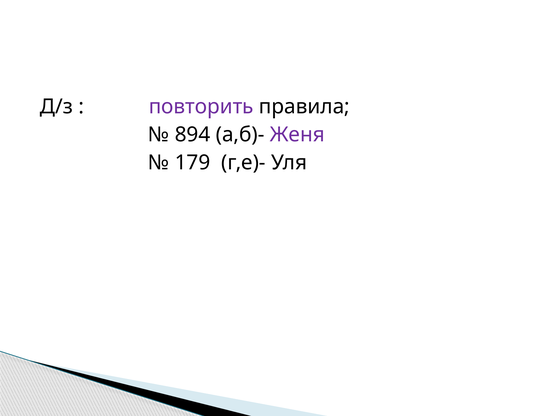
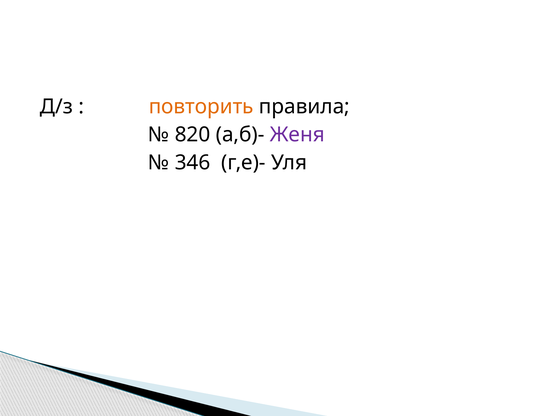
повторить colour: purple -> orange (201, 107)
894: 894 -> 820 (193, 135)
179: 179 -> 346 (193, 163)
